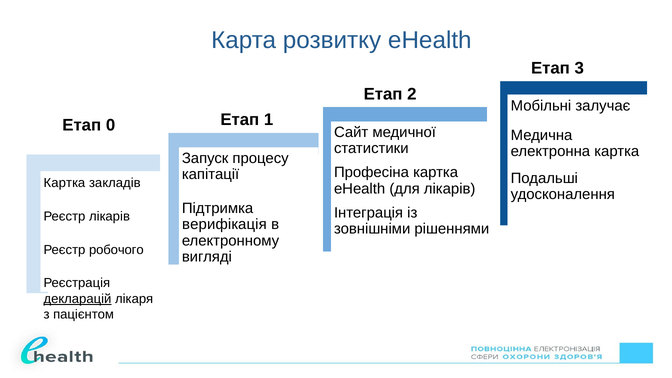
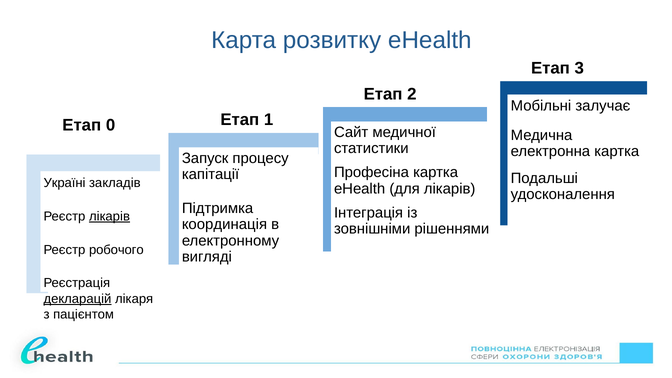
Картка: Картка -> Україні (64, 183)
лікарів underline: none -> present (110, 216)
верифікація: верифікація -> координація (224, 225)
